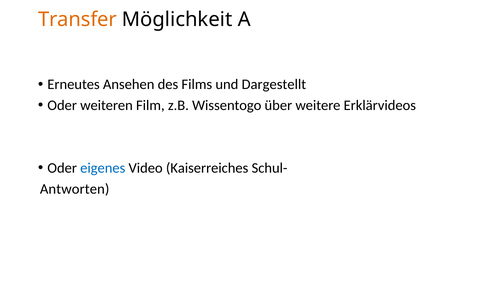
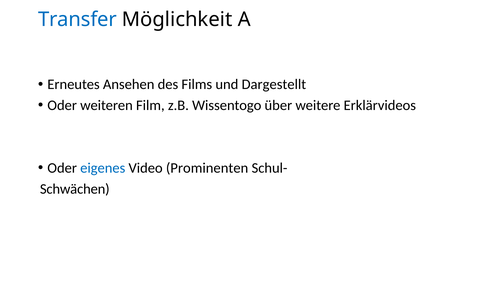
Transfer colour: orange -> blue (77, 19)
Kaiserreiches: Kaiserreiches -> Prominenten (207, 168)
Antworten: Antworten -> Schwächen (75, 189)
